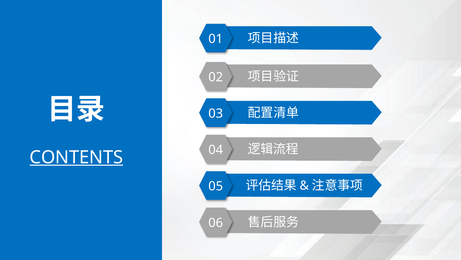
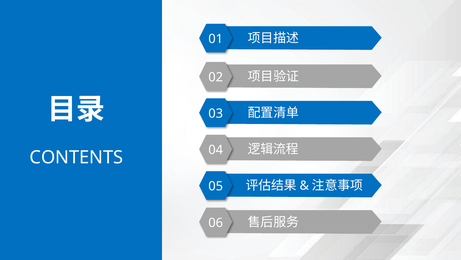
CONTENTS underline: present -> none (76, 157)
